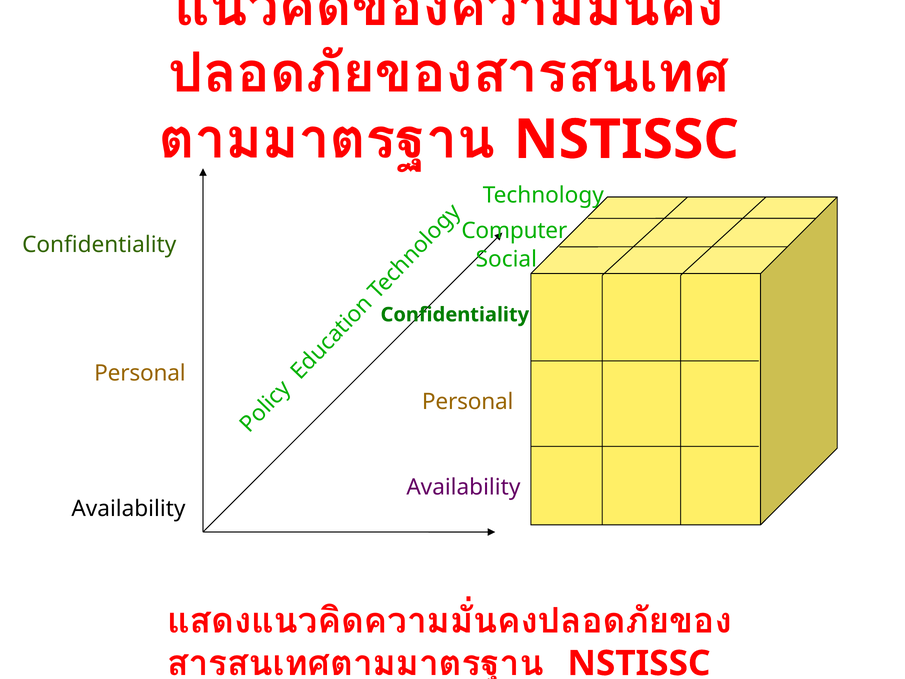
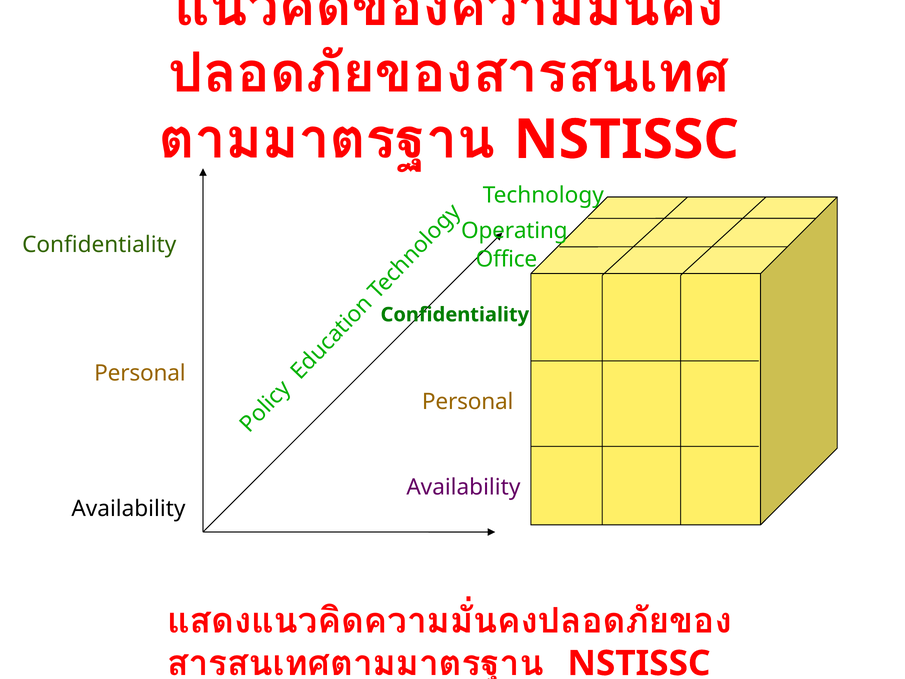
Computer: Computer -> Operating (514, 231)
Social: Social -> Office (506, 259)
